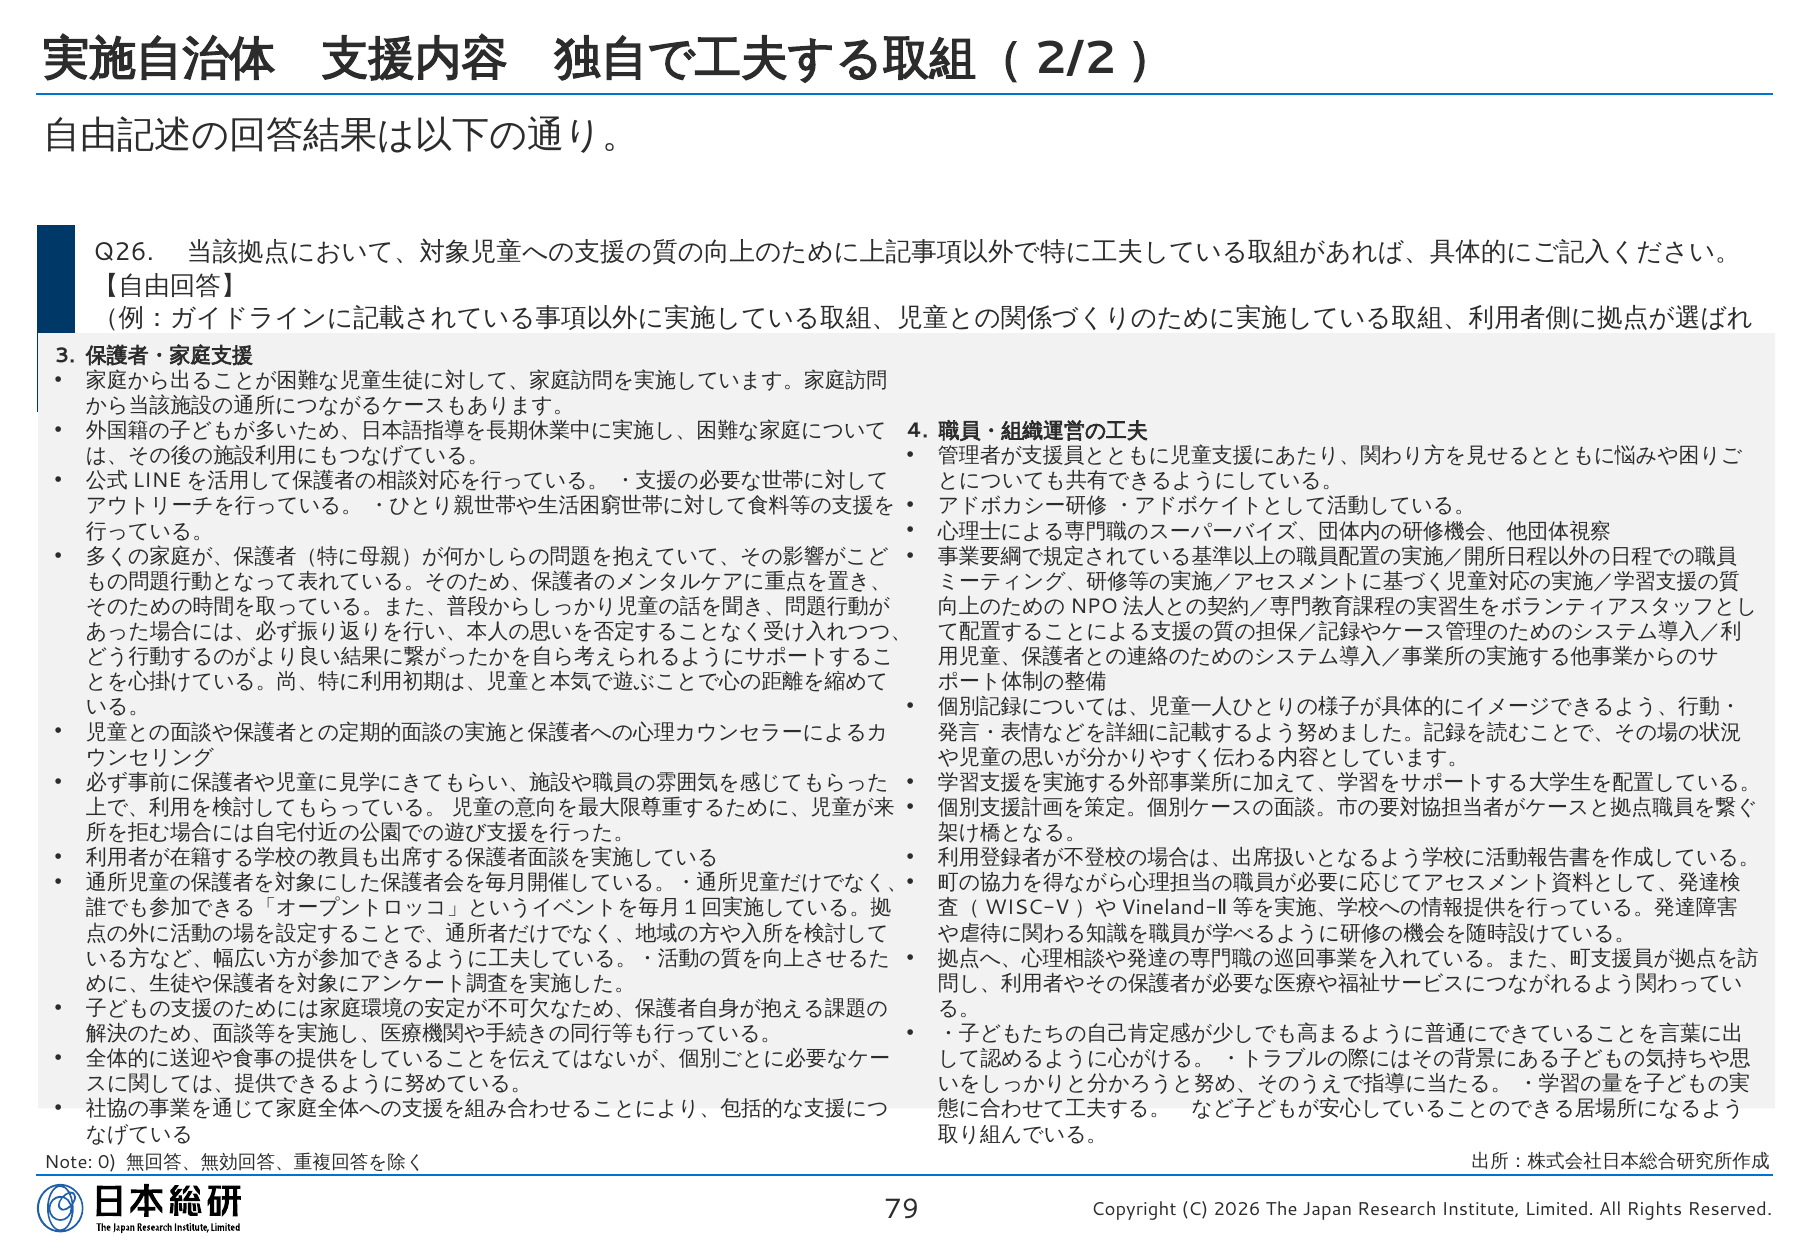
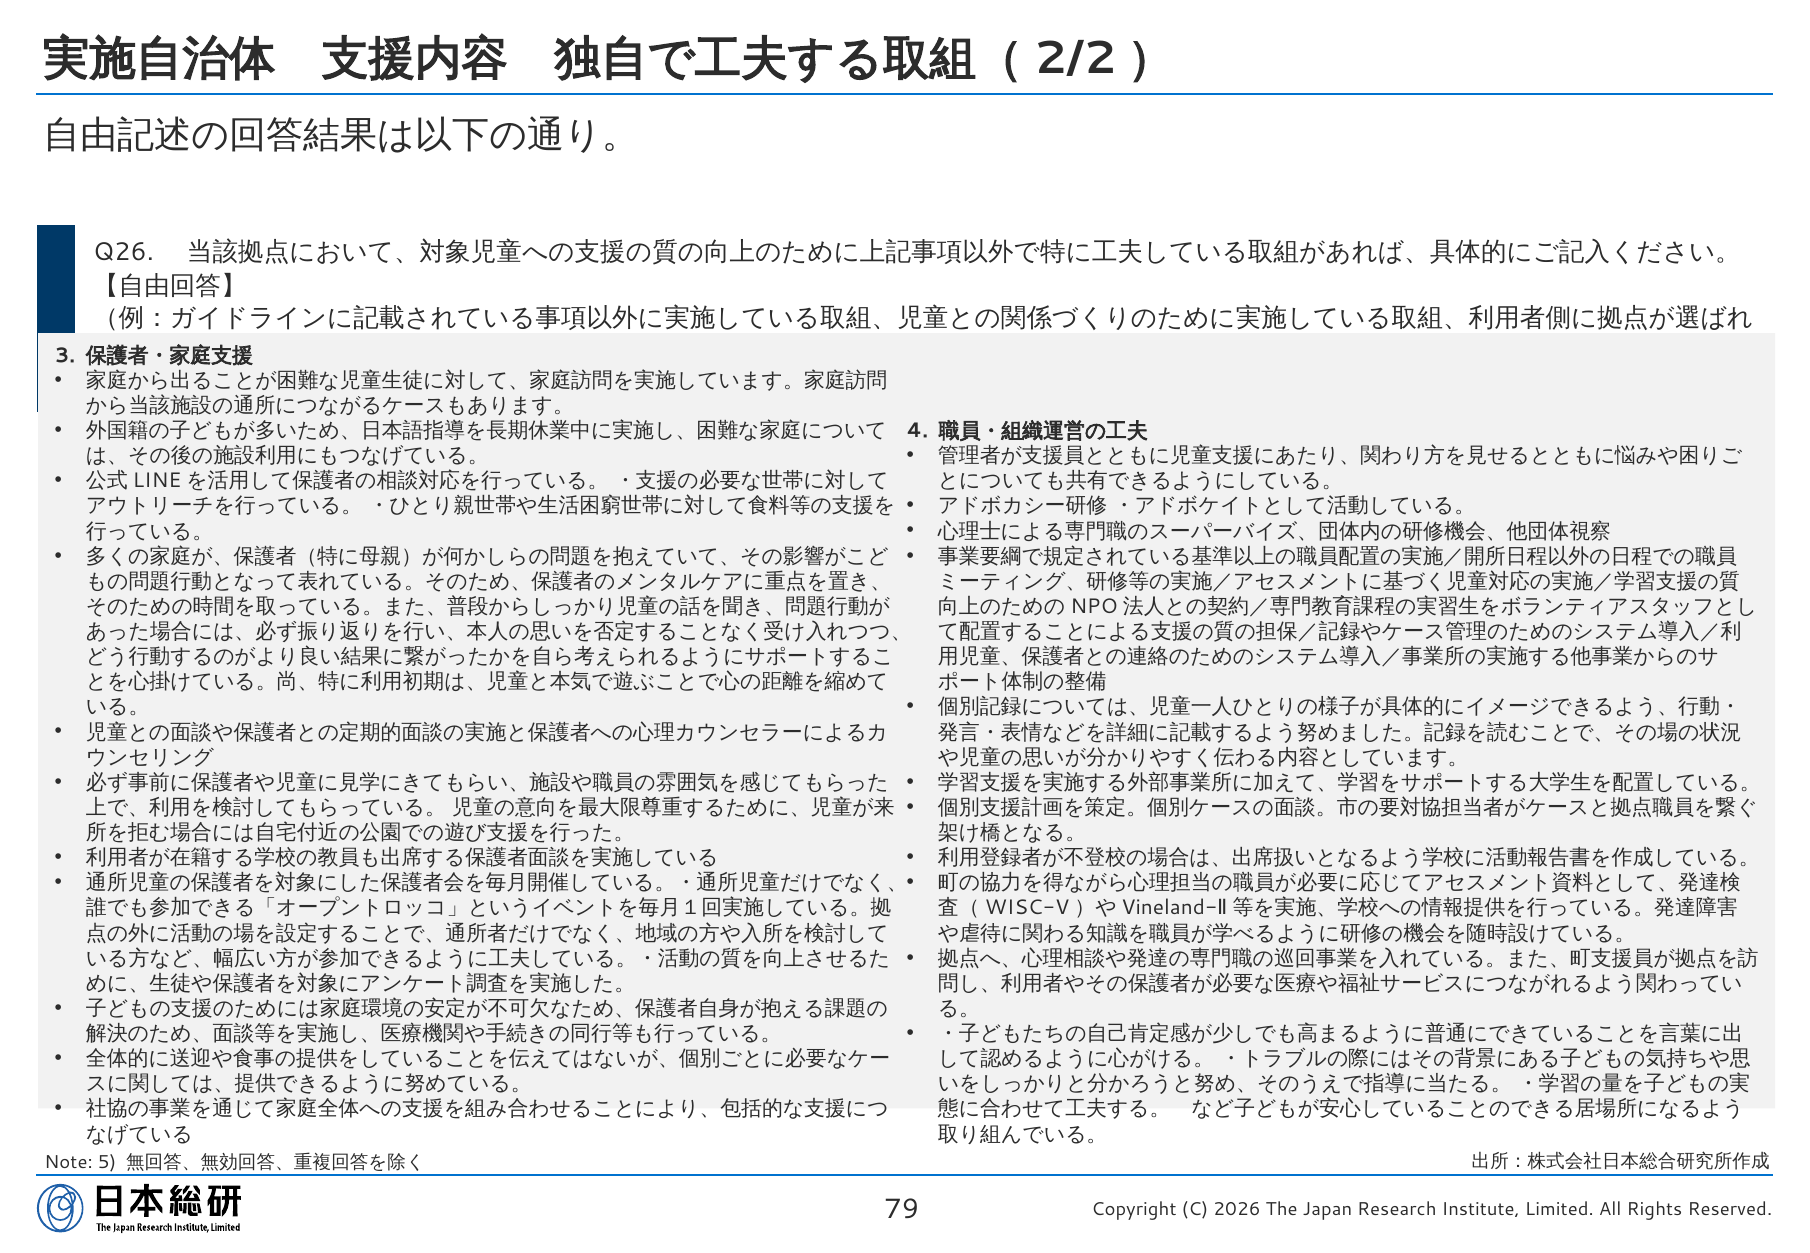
0: 0 -> 5 (107, 1163)
